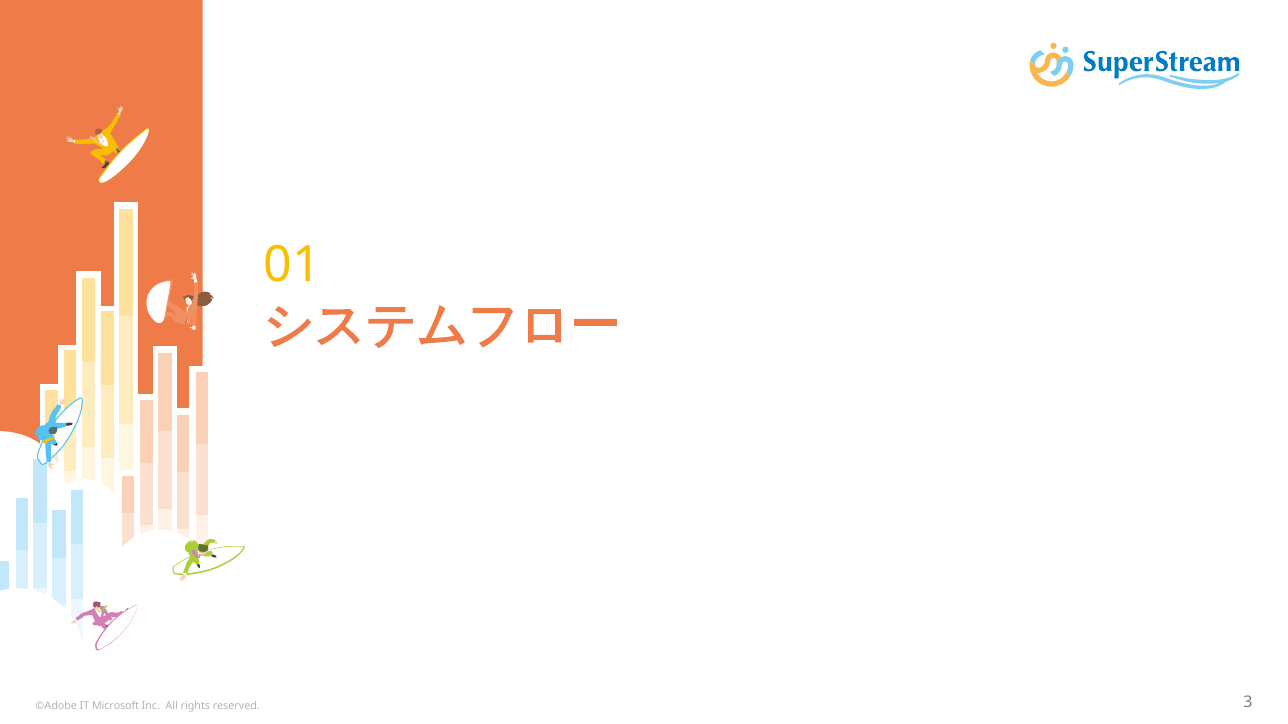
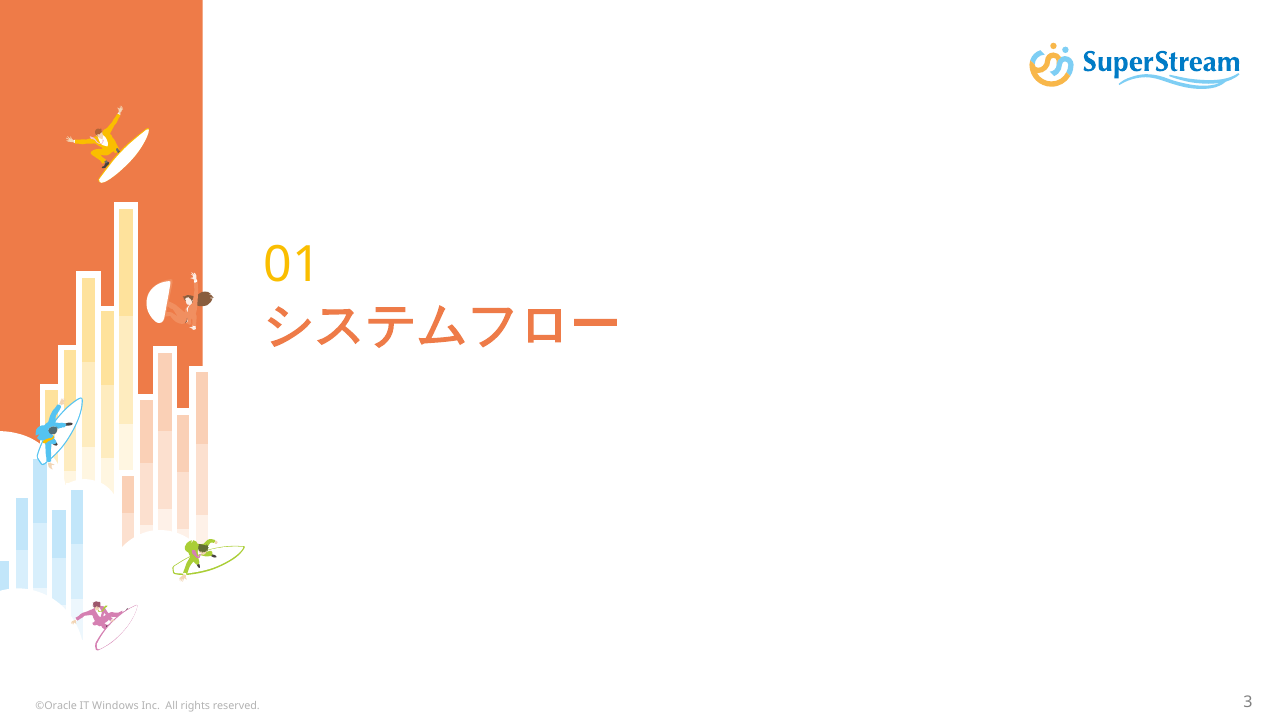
©Adobe: ©Adobe -> ©Oracle (56, 706)
Microsoft: Microsoft -> Windows (115, 706)
